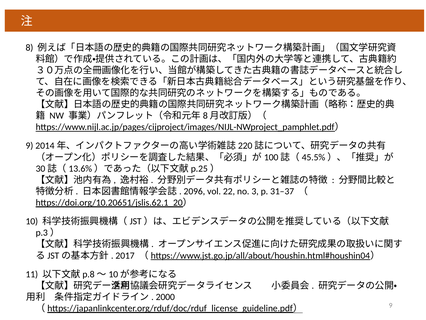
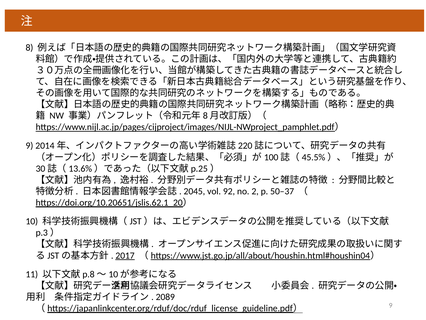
2096: 2096 -> 2045 (194, 191)
22: 22 -> 92 (229, 191)
3: 3 -> 2 (255, 191)
31–37: 31–37 -> 50–37 (282, 191)
2017 underline: none -> present (125, 255)
2000: 2000 -> 2089 (165, 297)
